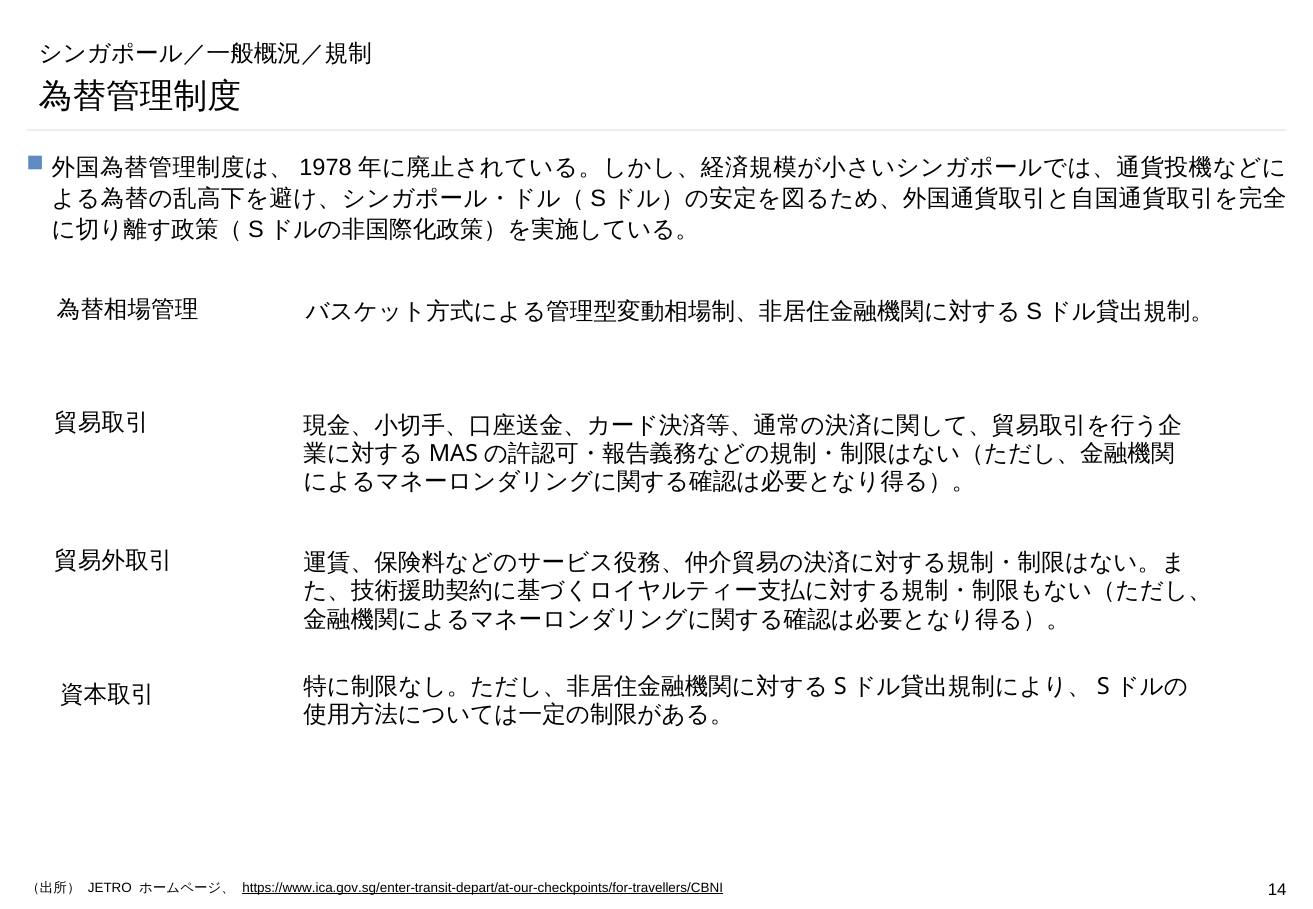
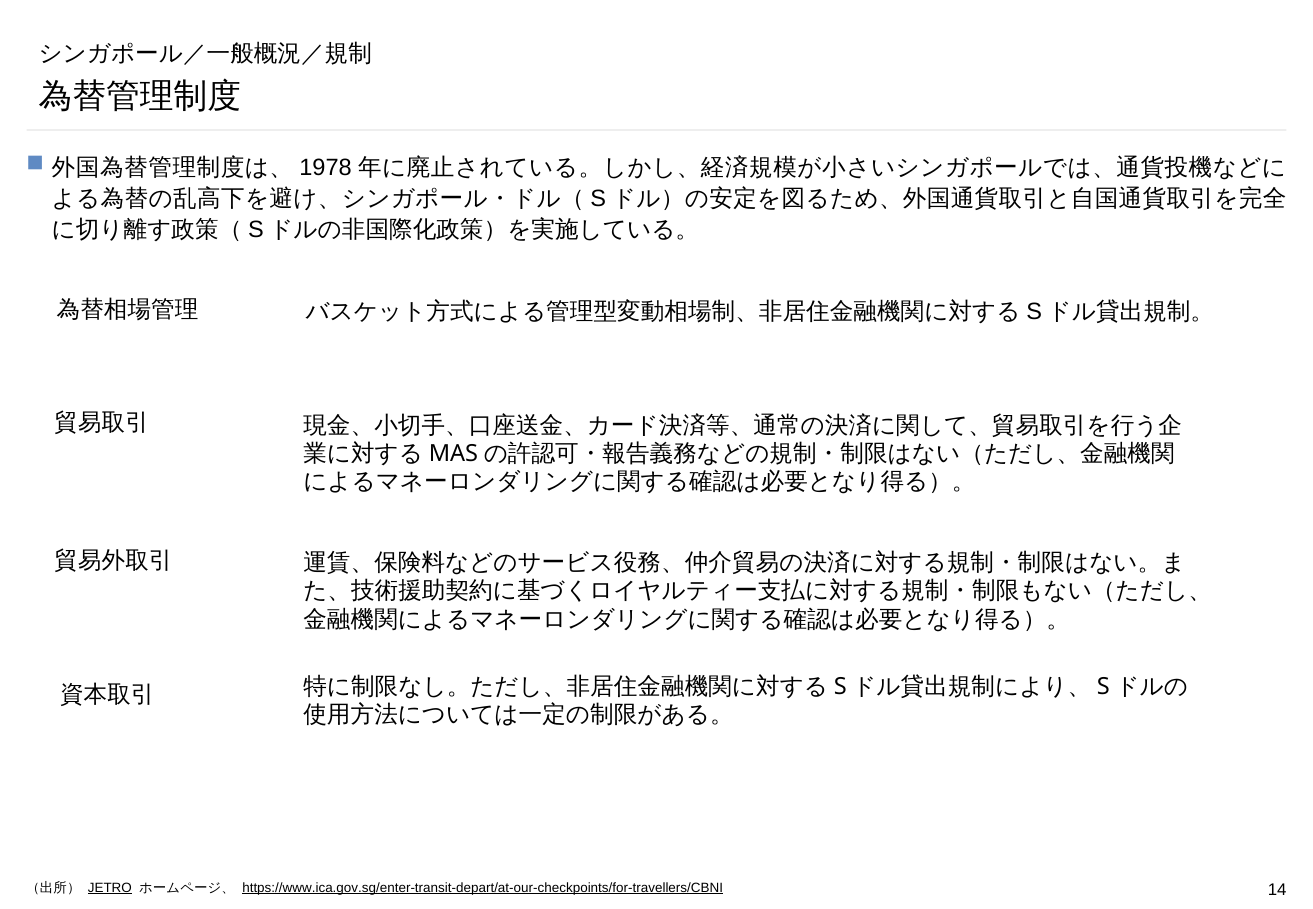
JETRO underline: none -> present (110, 888)
